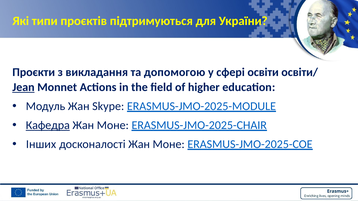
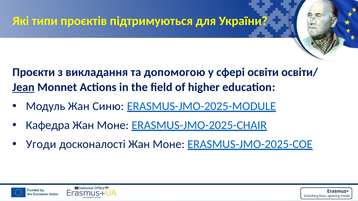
Skype: Skype -> Синю (108, 106)
Кафедра underline: present -> none (48, 125)
Інших: Інших -> Угоди (41, 145)
